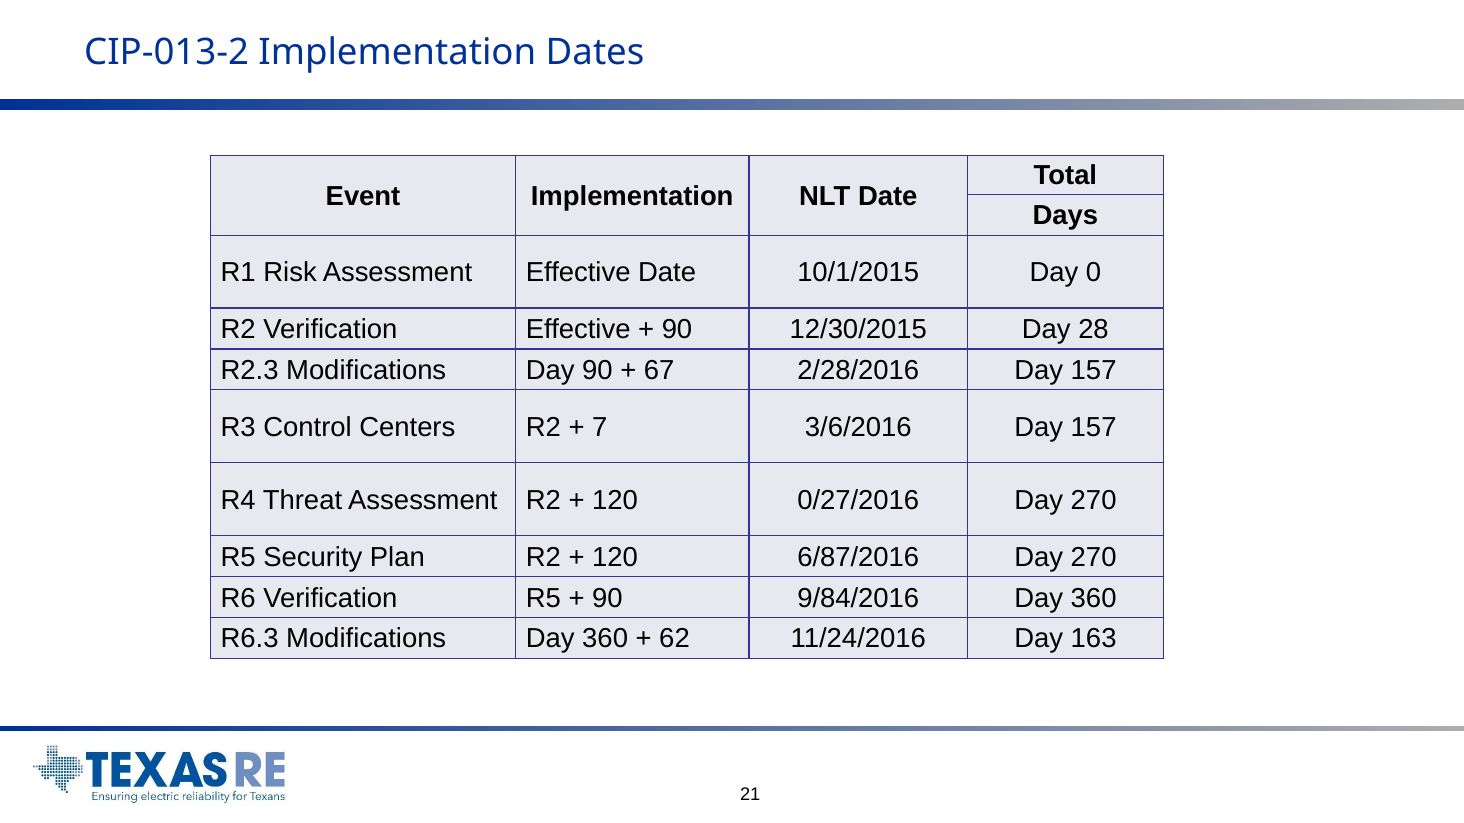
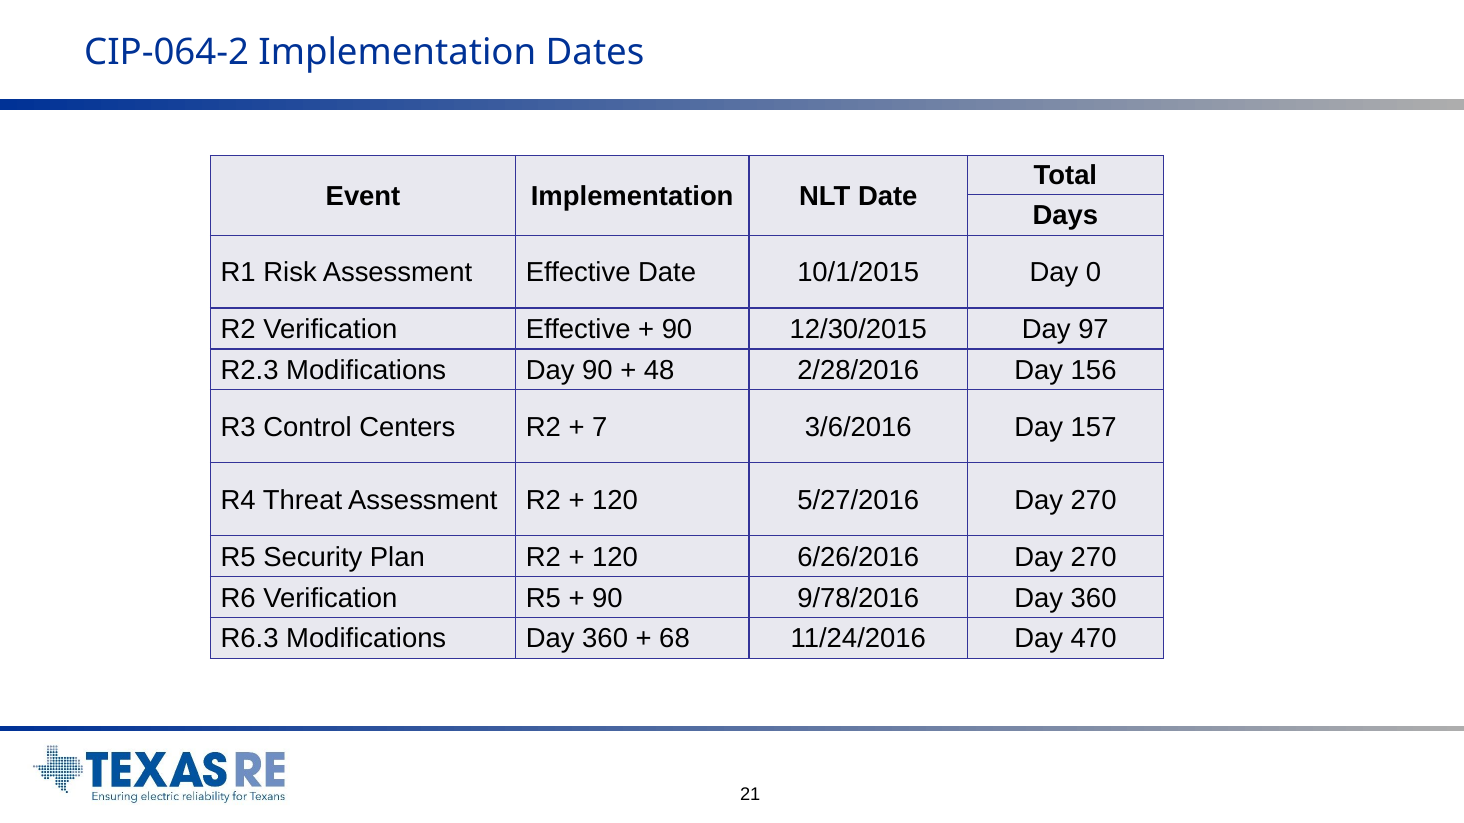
CIP-013-2: CIP-013-2 -> CIP-064-2 (167, 53)
28: 28 -> 97 (1094, 330)
67: 67 -> 48 (659, 371)
2/28/2016 Day 157: 157 -> 156 (1094, 371)
0/27/2016: 0/27/2016 -> 5/27/2016 (858, 501)
6/87/2016: 6/87/2016 -> 6/26/2016 (858, 557)
9/84/2016: 9/84/2016 -> 9/78/2016 (858, 598)
62: 62 -> 68 (674, 639)
163: 163 -> 470 (1094, 639)
